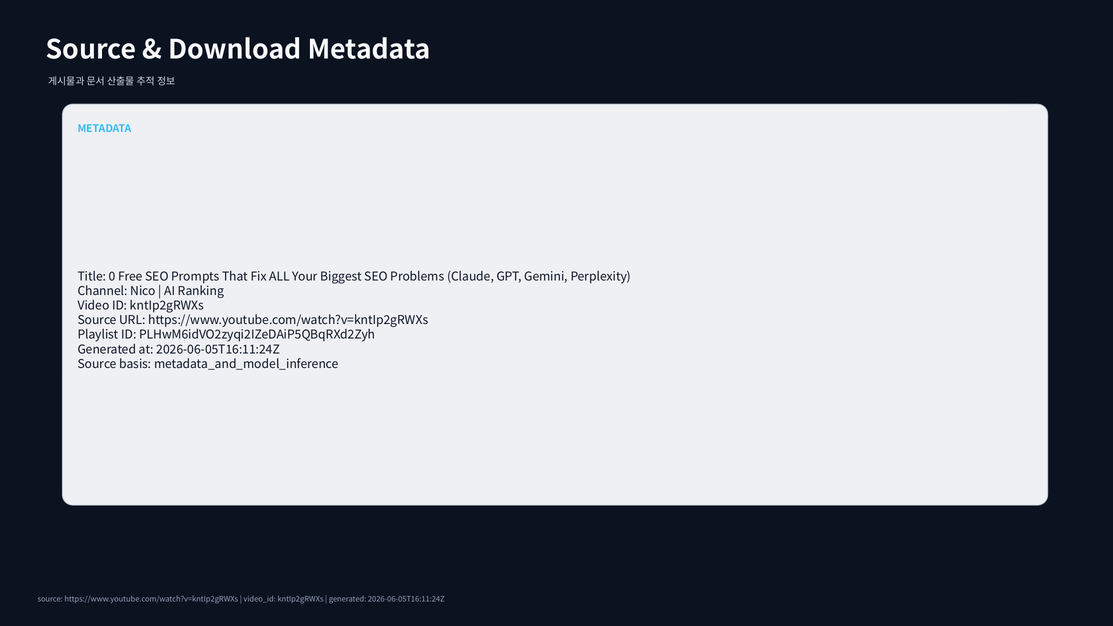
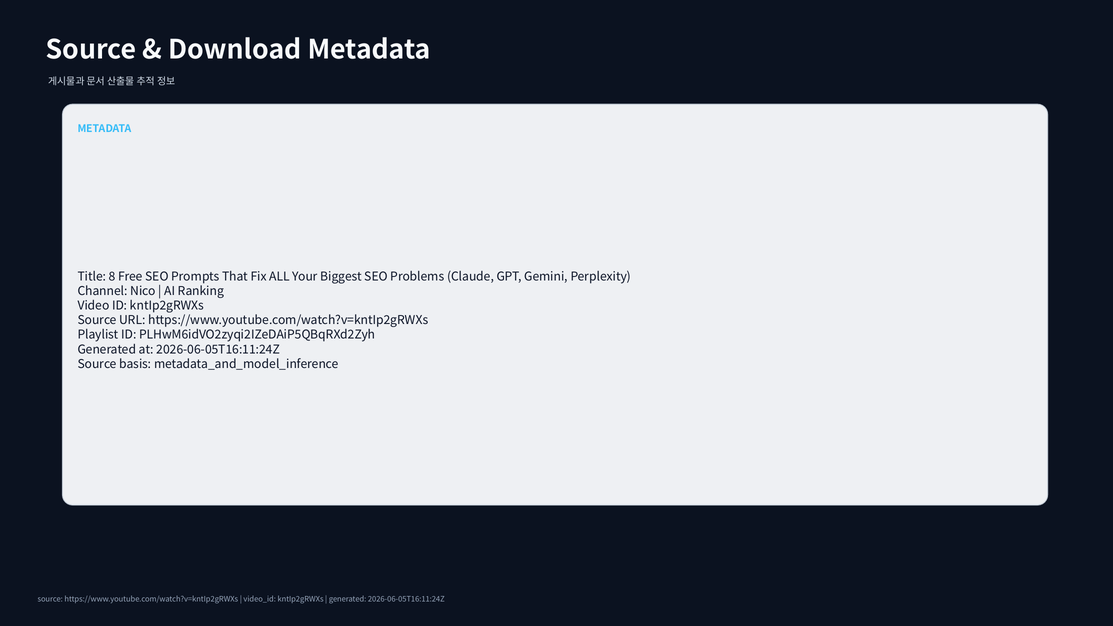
0: 0 -> 8 (112, 277)
